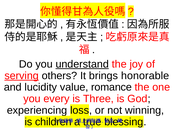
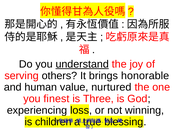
serving underline: present -> none (22, 76)
lucidity: lucidity -> human (41, 88)
romance: romance -> nurtured (111, 88)
every: every -> finest (56, 99)
